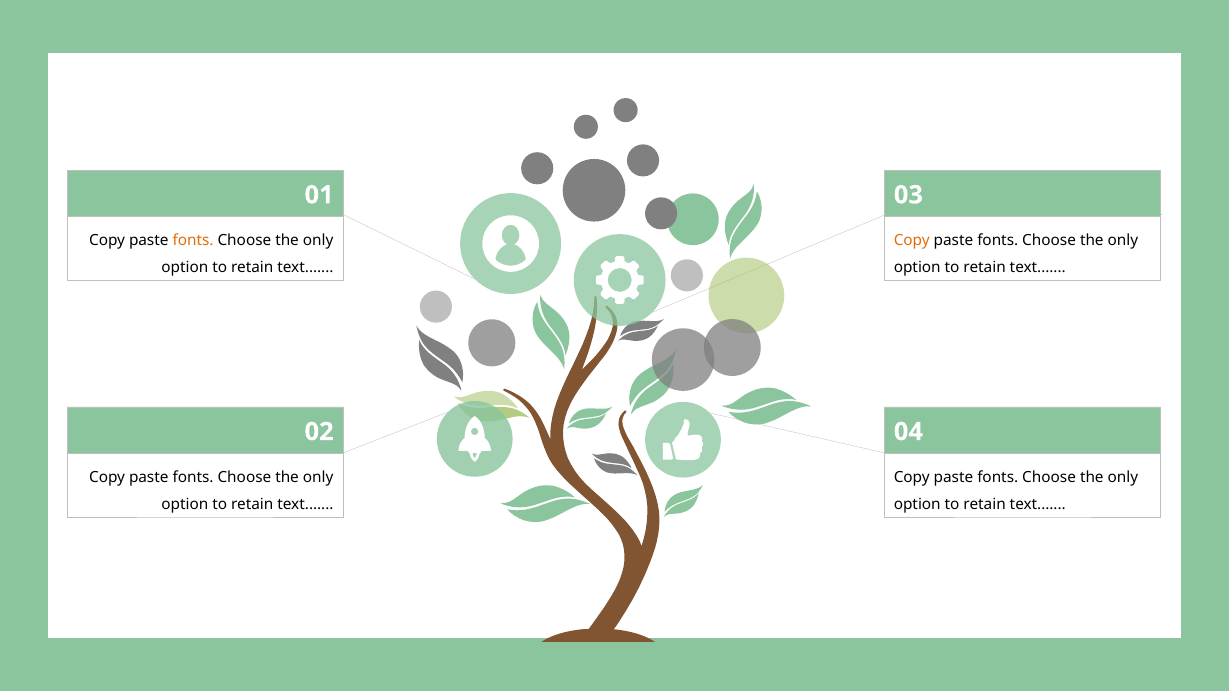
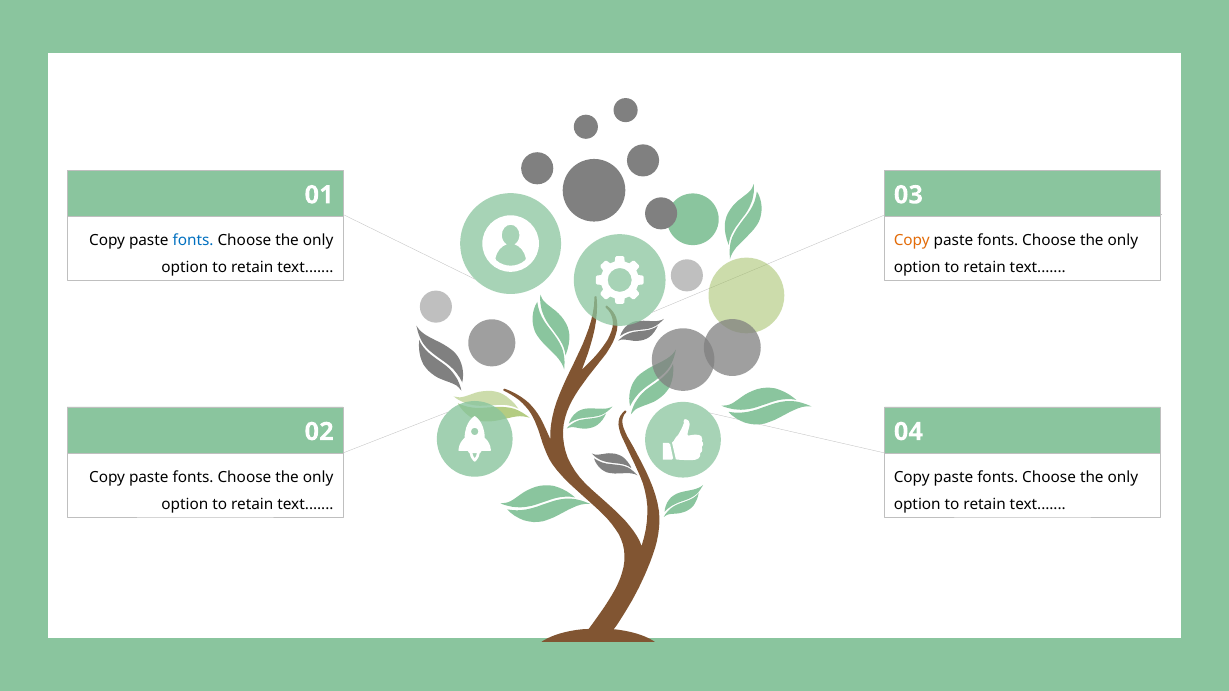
fonts colour: orange -> blue (193, 240)
